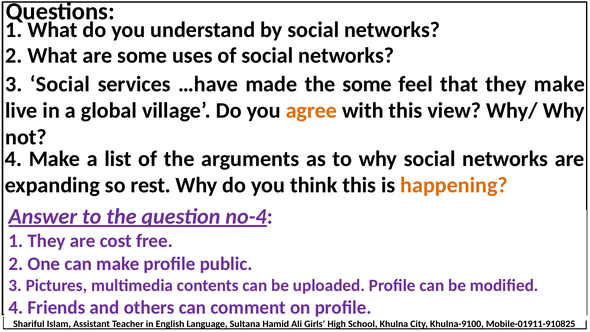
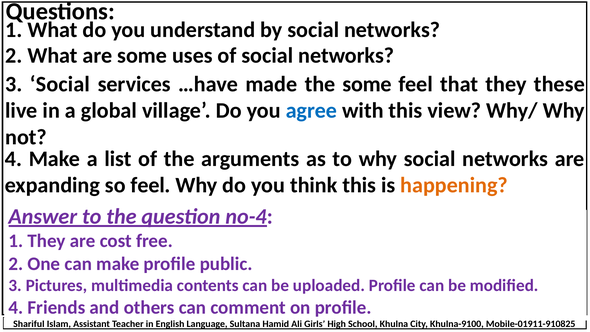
they make: make -> these (559, 84)
agree colour: orange -> blue (311, 111)
so rest: rest -> feel (151, 185)
